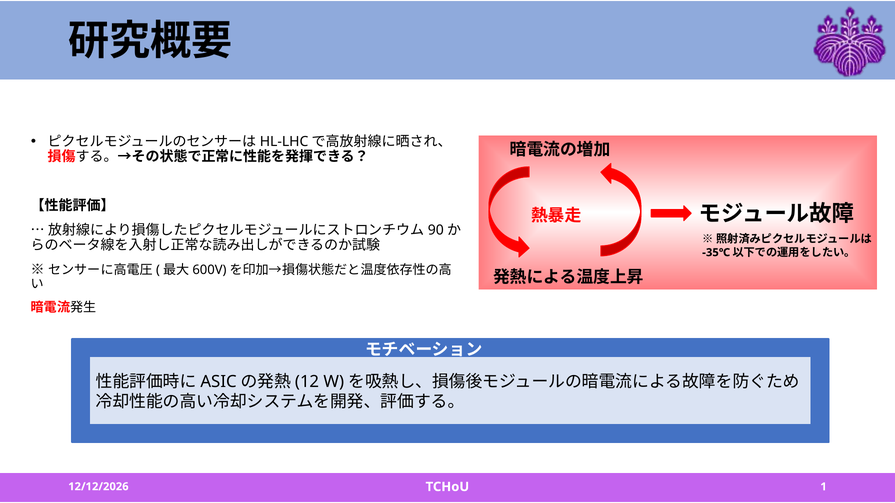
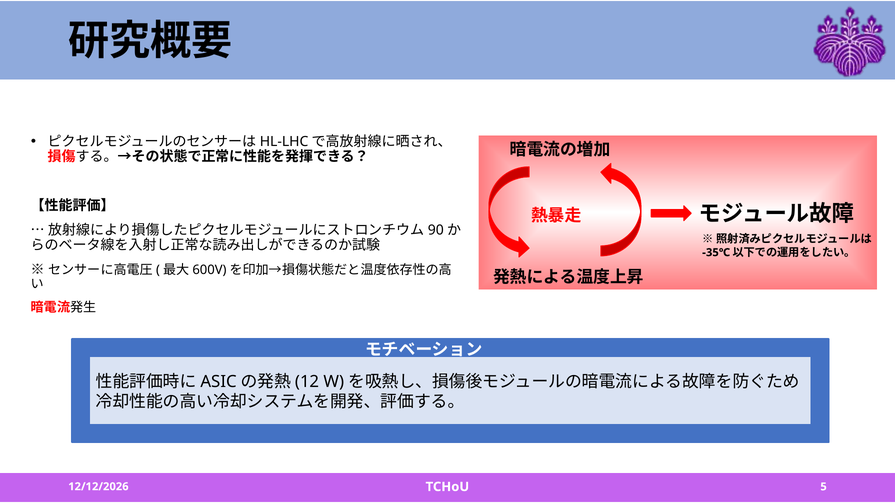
1: 1 -> 5 (824, 487)
